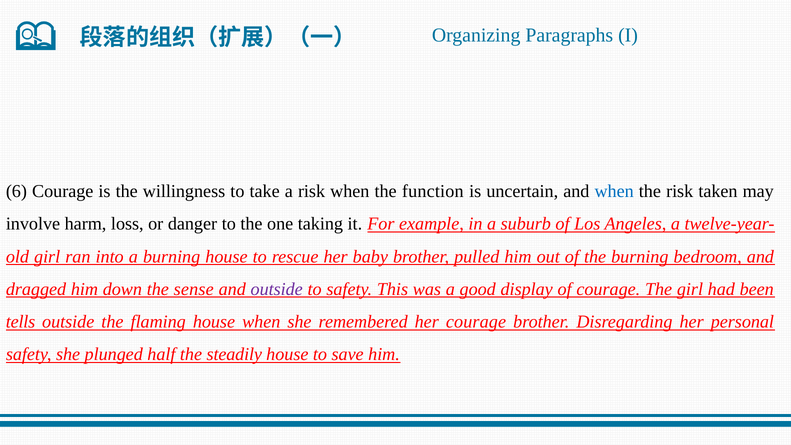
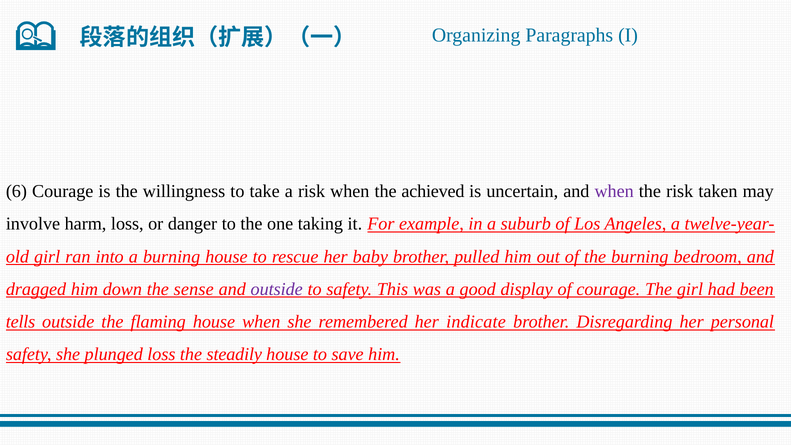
function: function -> achieved (433, 191)
when colour: blue -> purple (614, 191)
her courage: courage -> indicate (476, 322)
plunged half: half -> loss (161, 354)
